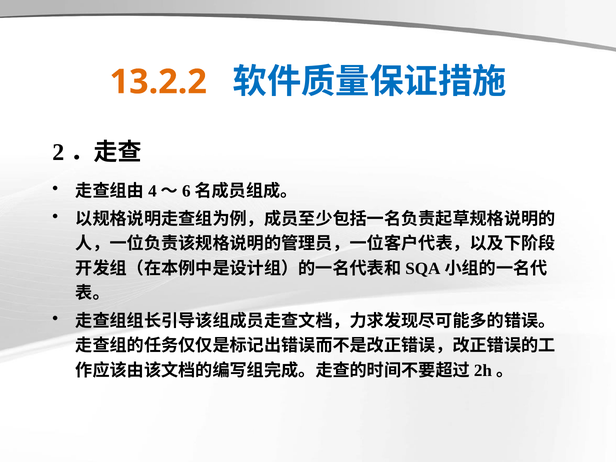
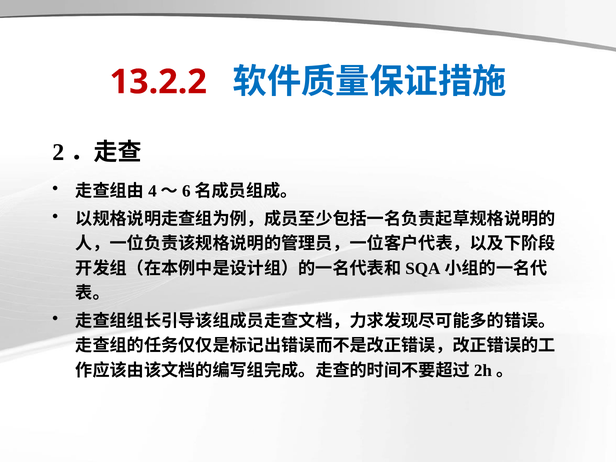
13.2.2 colour: orange -> red (158, 82)
